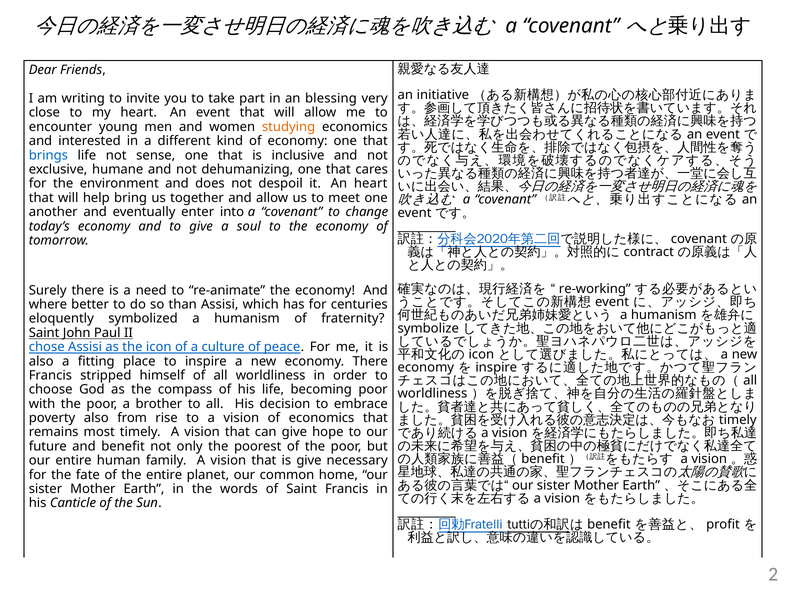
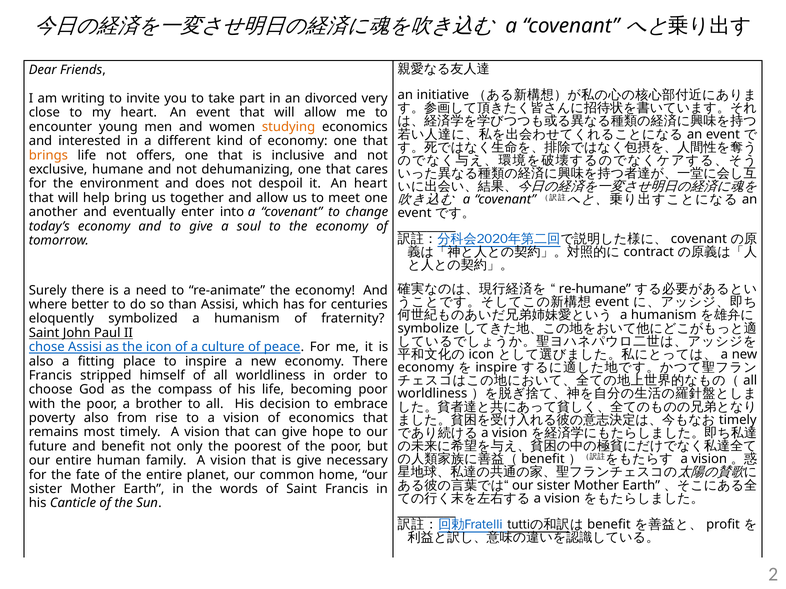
blessing: blessing -> divorced (331, 99)
brings colour: blue -> orange (48, 155)
sense: sense -> offers (156, 155)
re-working: re-working -> re-humane (595, 289)
